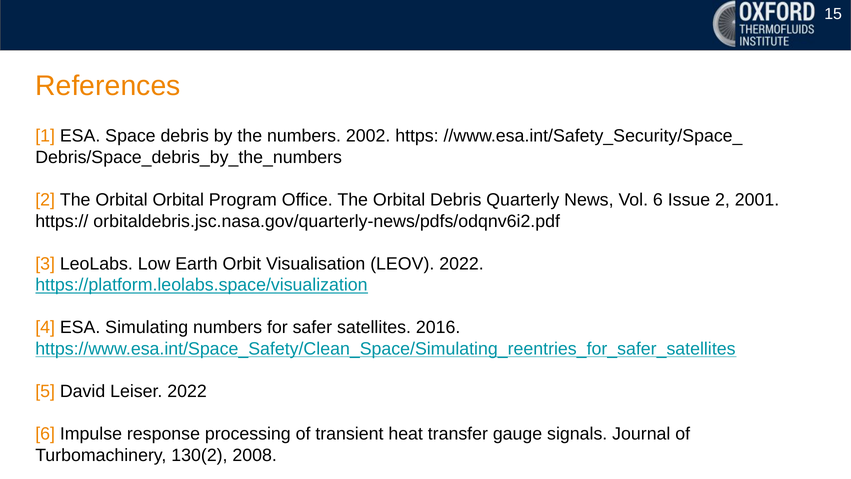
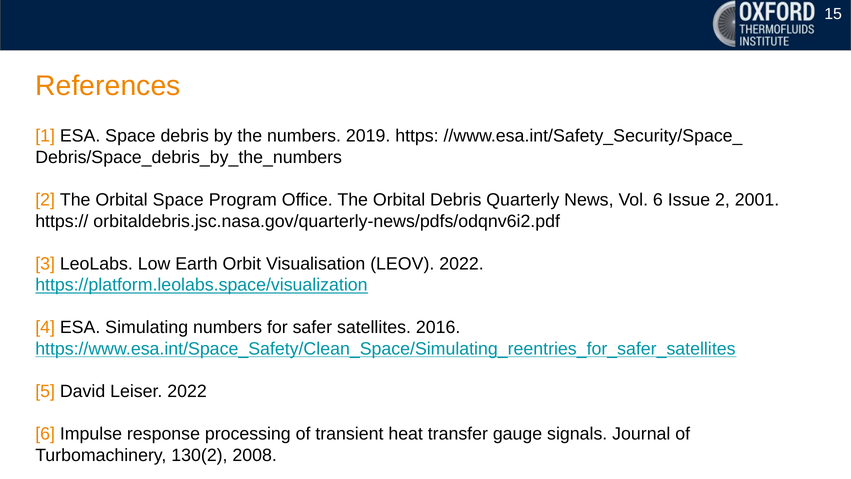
2002: 2002 -> 2019 (368, 136)
Orbital Orbital: Orbital -> Space (178, 200)
